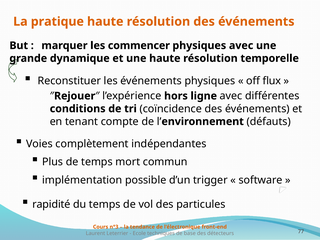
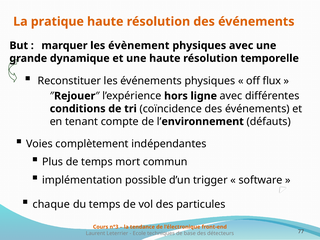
commencer: commencer -> évènement (139, 46)
rapidité: rapidité -> chaque (51, 204)
